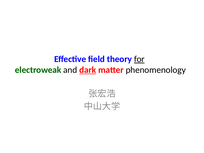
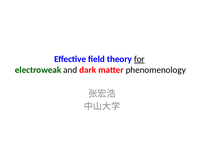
dark underline: present -> none (88, 70)
